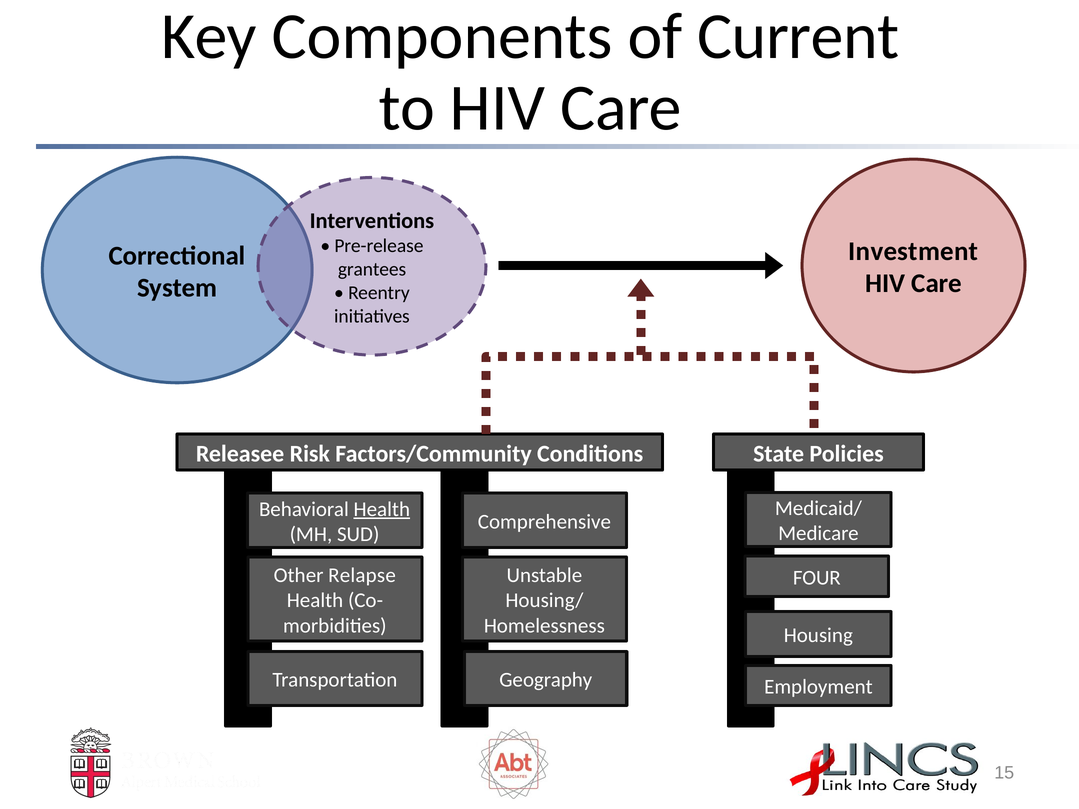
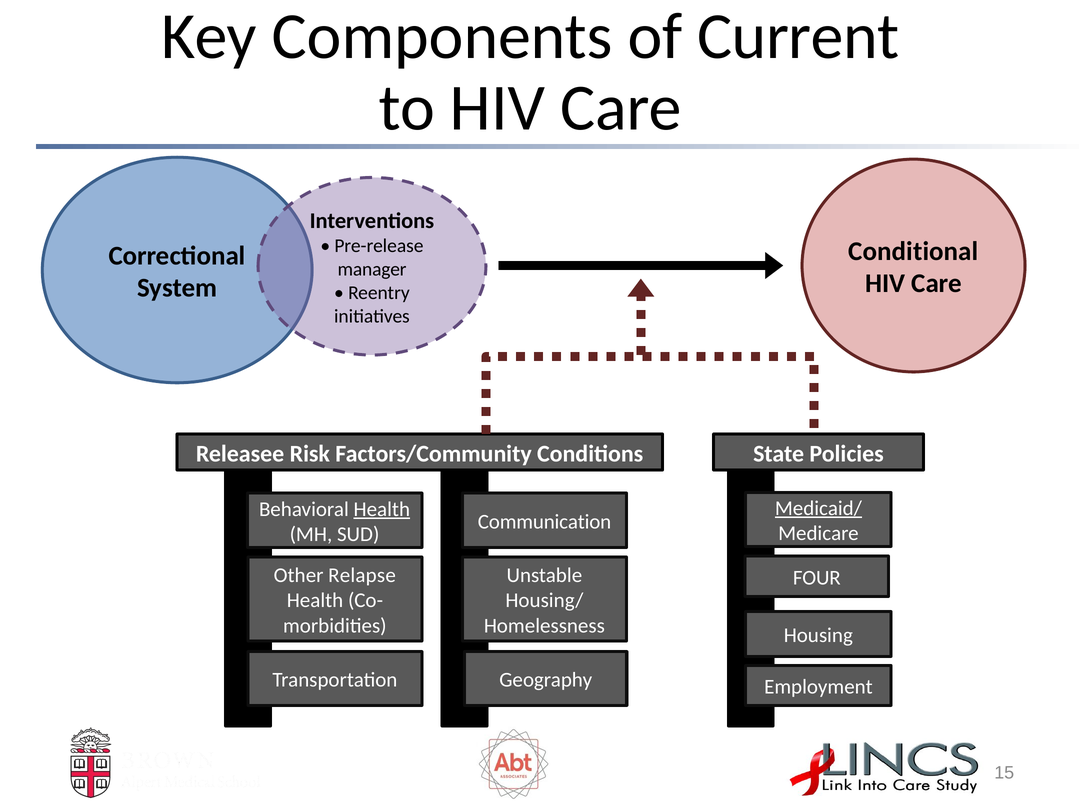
Investment: Investment -> Conditional (913, 251)
grantees: grantees -> manager (372, 269)
Medicaid/ underline: none -> present (818, 508)
Comprehensive: Comprehensive -> Communication (545, 522)
